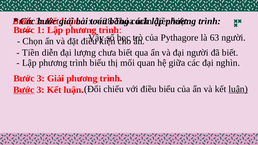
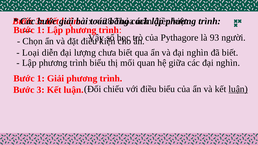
63: 63 -> 93 (214, 38)
Tiền: Tiền -> Loại (31, 53)
và đại người: người -> nghìn (198, 53)
3: 3 -> 1 (41, 79)
Bước underline: present -> none (24, 90)
